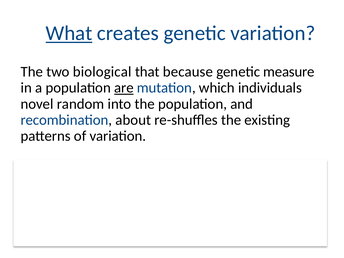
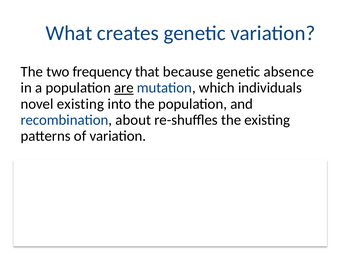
What underline: present -> none (69, 33)
biological: biological -> frequency (102, 72)
measure: measure -> absence (289, 72)
novel random: random -> existing (80, 104)
